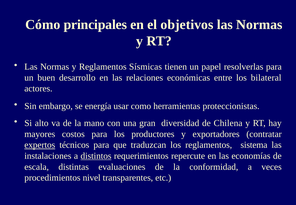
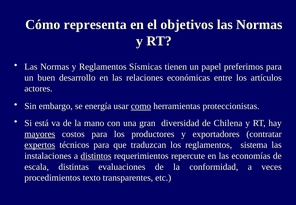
principales: principales -> representa (95, 25)
resolverlas: resolverlas -> preferimos (244, 67)
bilateral: bilateral -> artículos (266, 78)
como underline: none -> present (141, 106)
alto: alto -> está (42, 123)
mayores underline: none -> present (40, 134)
nivel: nivel -> texto (92, 178)
